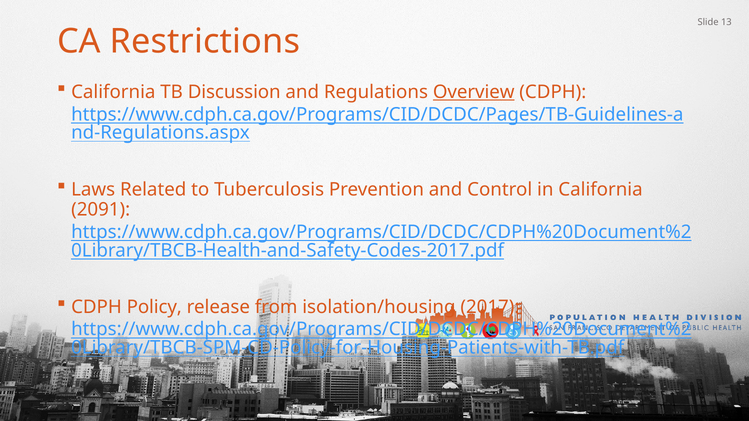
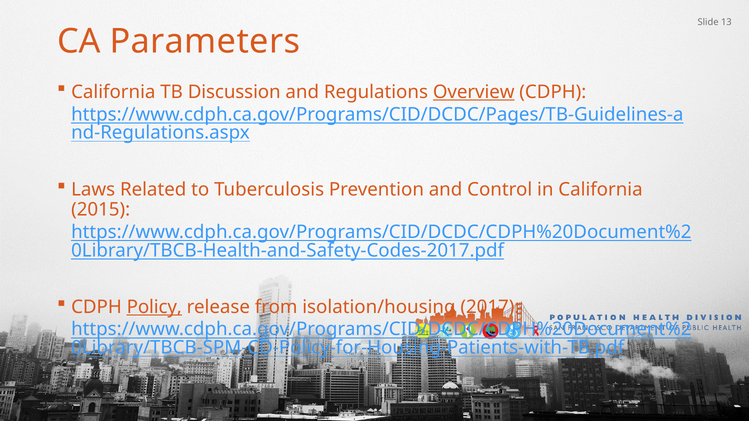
Restrictions: Restrictions -> Parameters (205, 42)
2091: 2091 -> 2015 (101, 210)
Policy underline: none -> present (154, 307)
